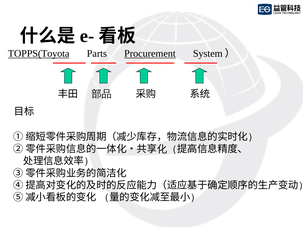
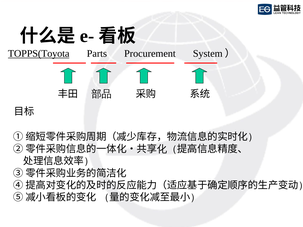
Procurement underline: present -> none (150, 54)
